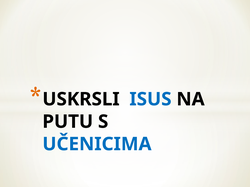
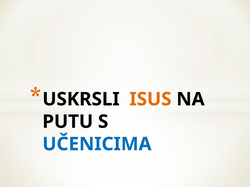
ISUS colour: blue -> orange (150, 99)
